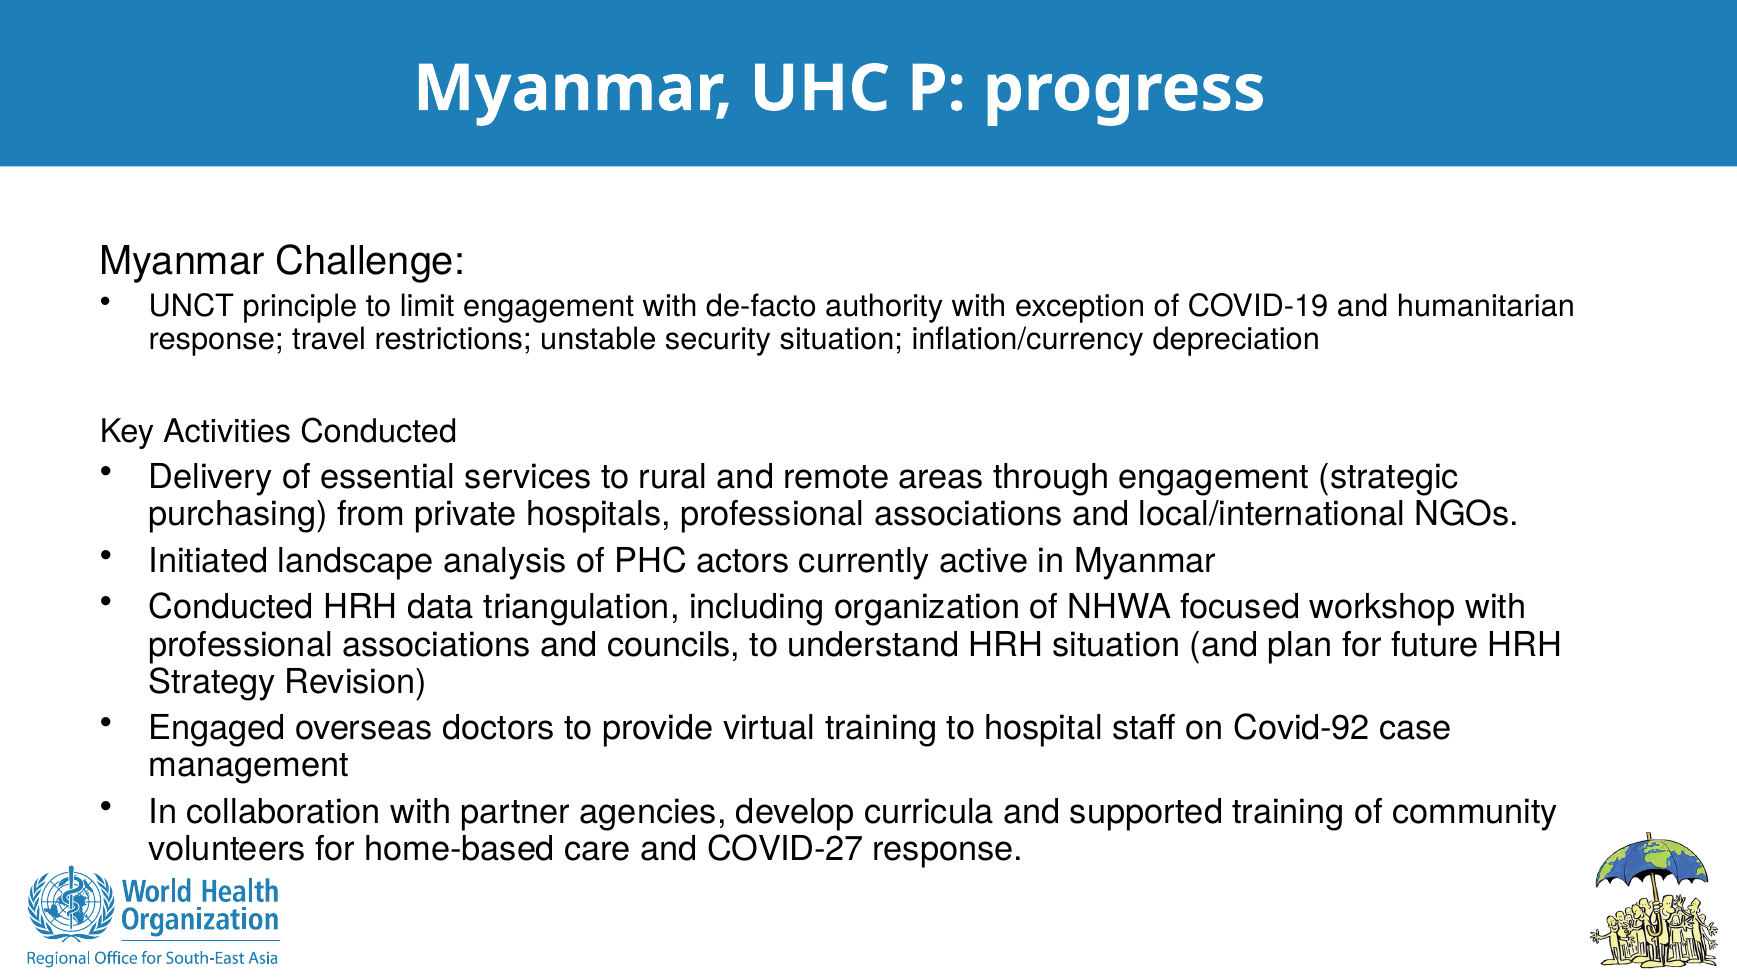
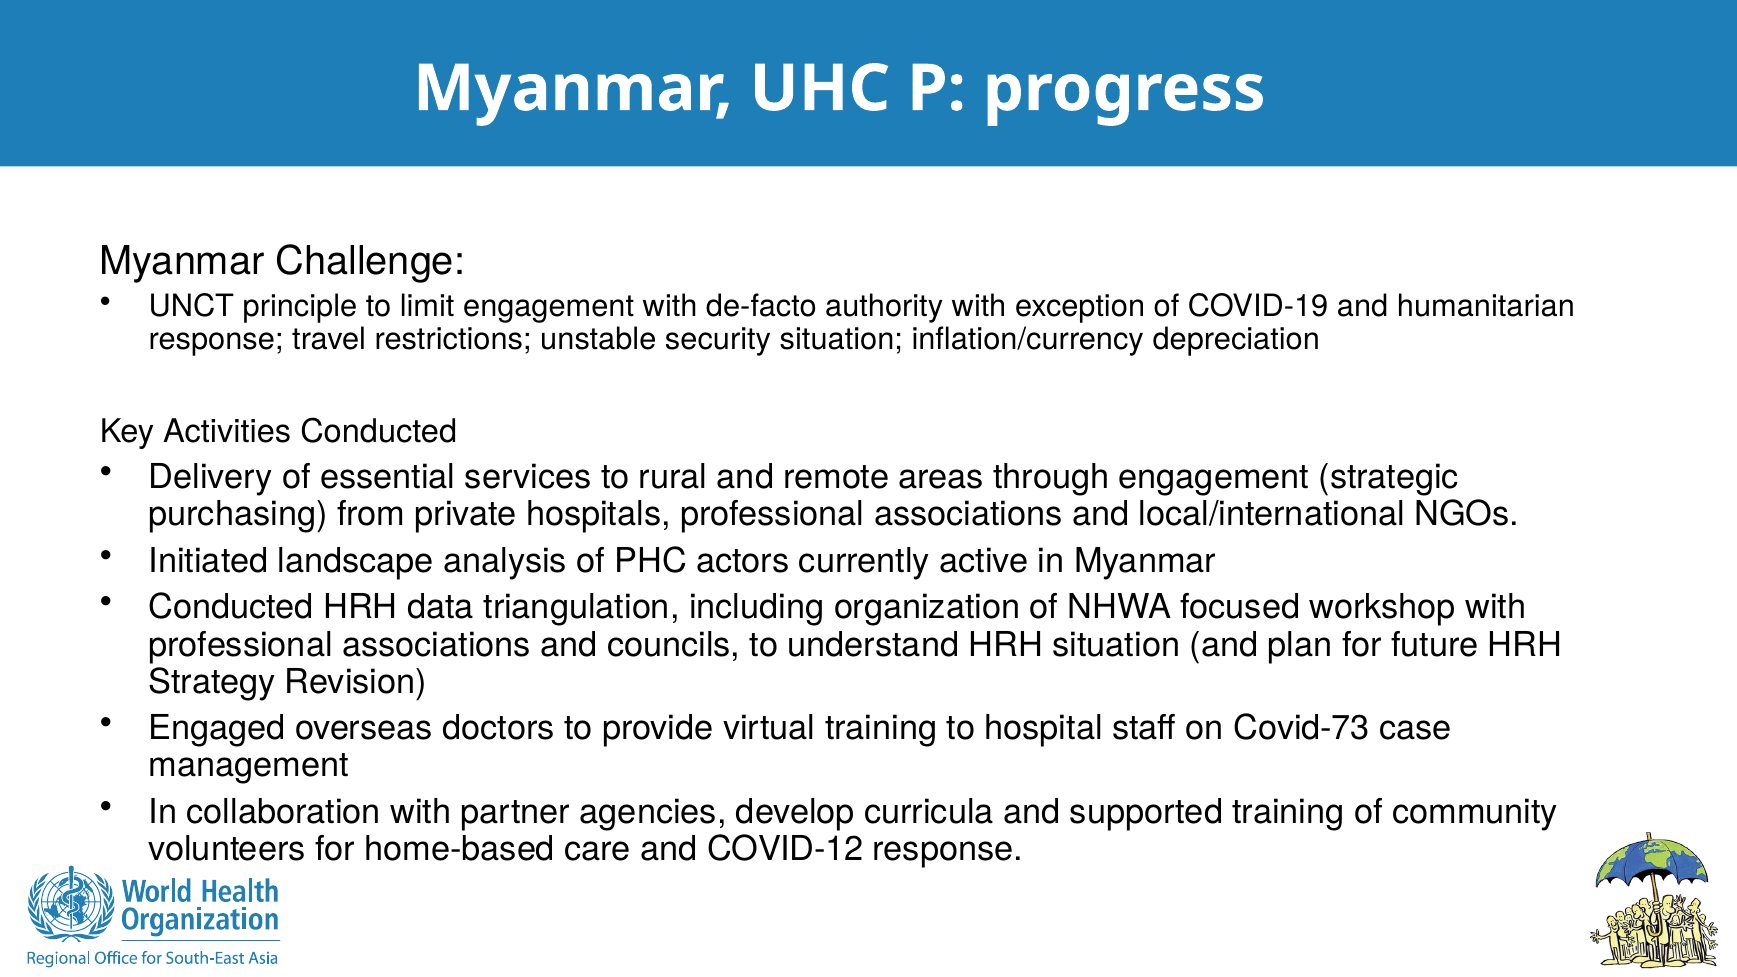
Covid-92: Covid-92 -> Covid-73 (1302, 728)
COVID-27: COVID-27 -> COVID-12 (785, 849)
